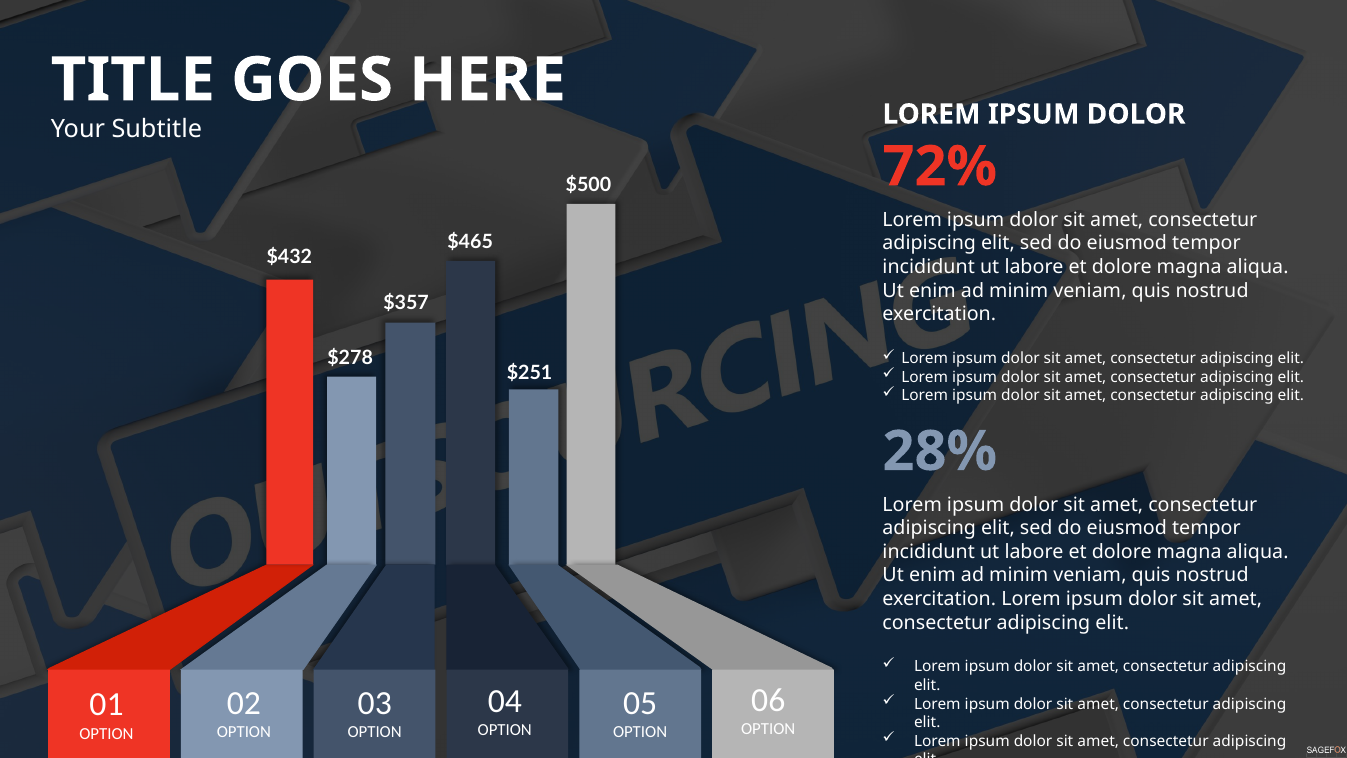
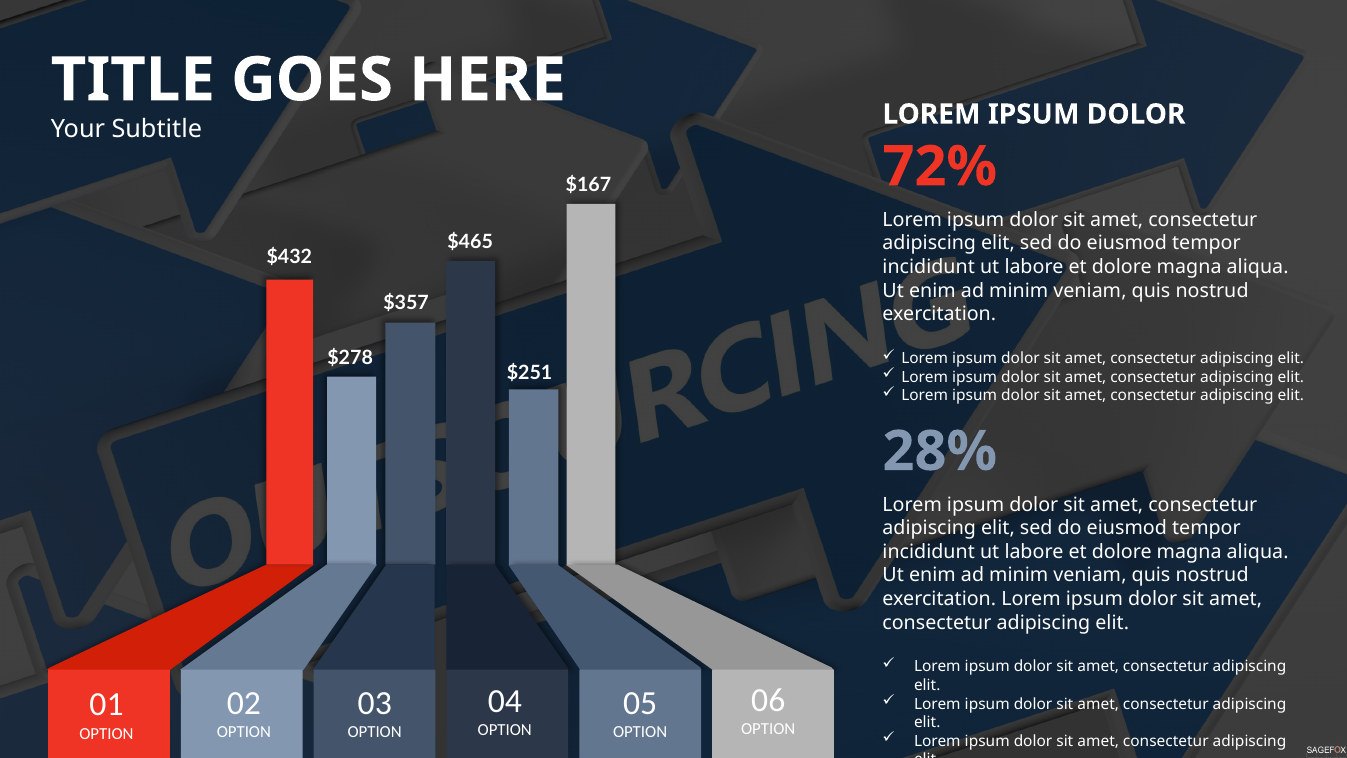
$500: $500 -> $167 (588, 185)
